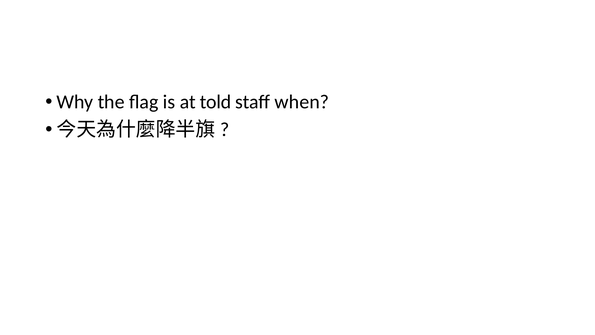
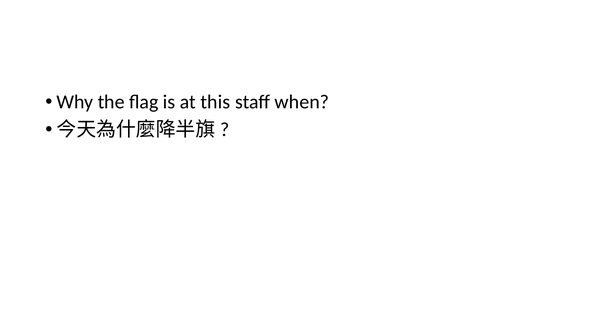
told: told -> this (215, 102)
